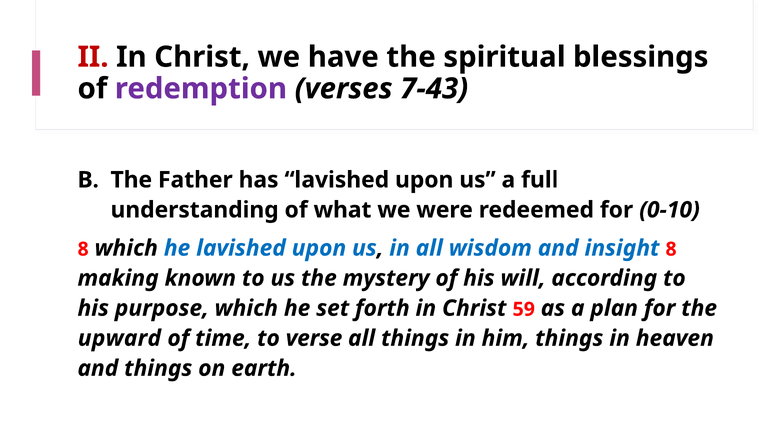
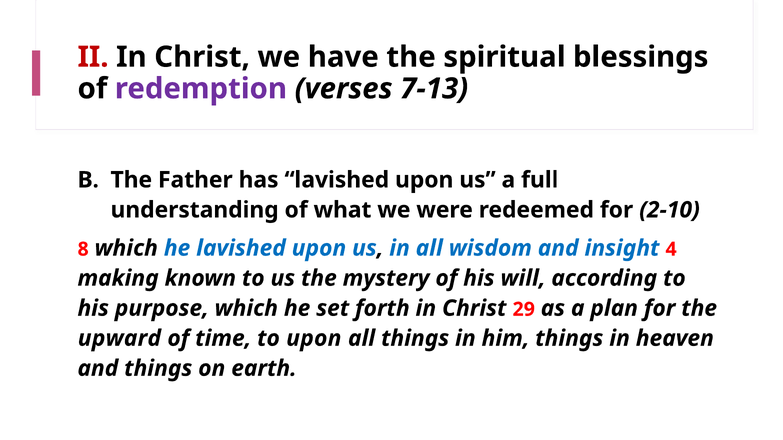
7-43: 7-43 -> 7-13 (434, 89)
0-10: 0-10 -> 2-10 (670, 210)
insight 8: 8 -> 4 (671, 249)
59: 59 -> 29 (524, 310)
to verse: verse -> upon (314, 339)
